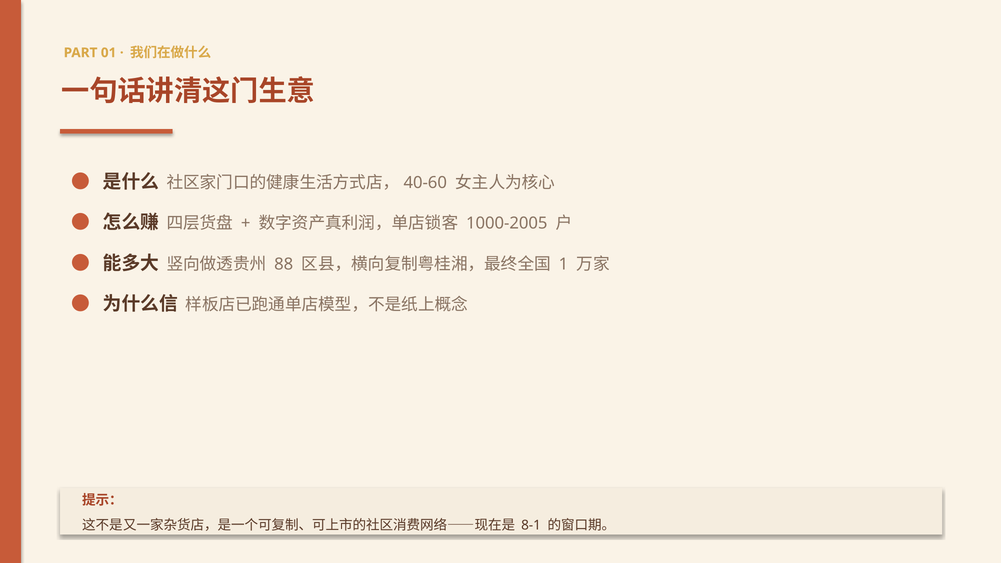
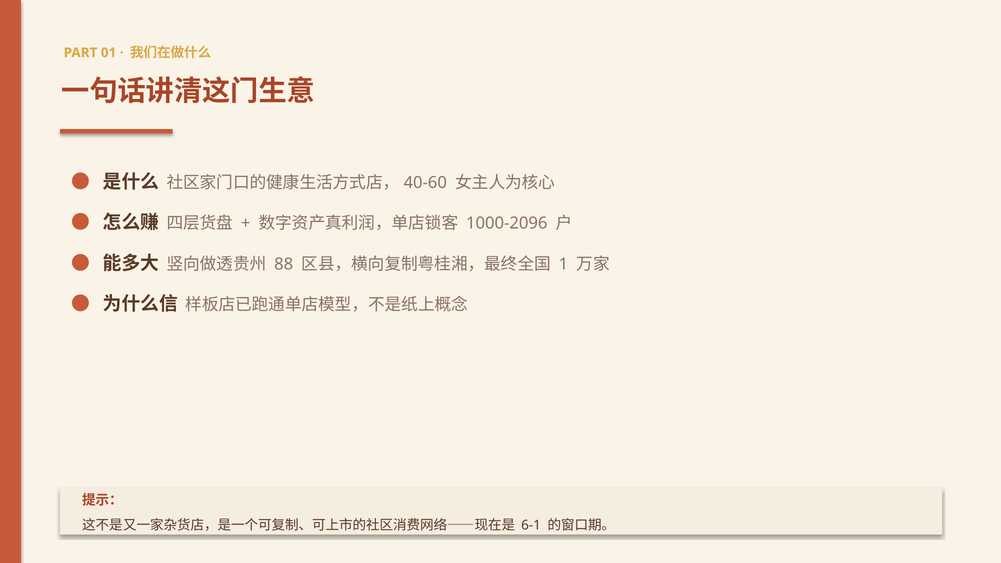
1000-2005: 1000-2005 -> 1000-2096 (507, 223)
8-1: 8-1 -> 6-1 (531, 525)
